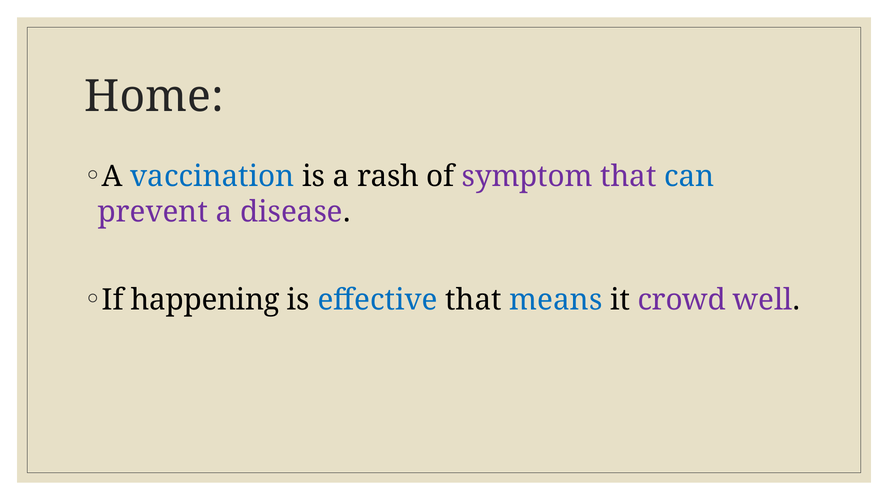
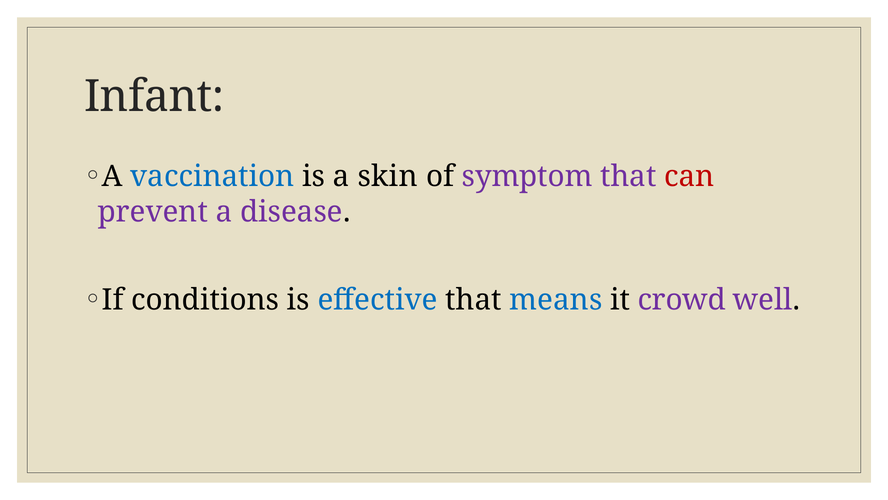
Home: Home -> Infant (154, 96)
rash: rash -> skin (388, 176)
can colour: blue -> red (689, 176)
happening: happening -> conditions (205, 300)
